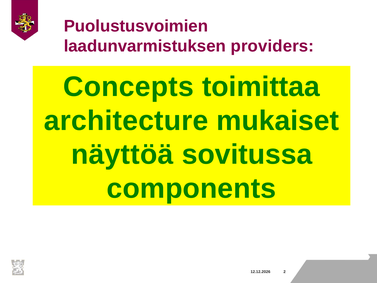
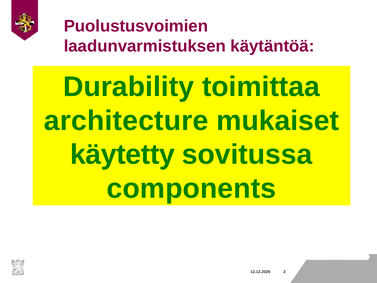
providers: providers -> käytäntöä (272, 46)
Concepts: Concepts -> Durability (129, 87)
näyttöä: näyttöä -> käytetty (122, 154)
